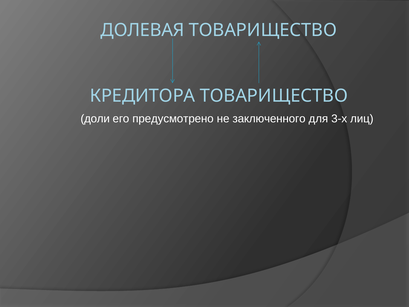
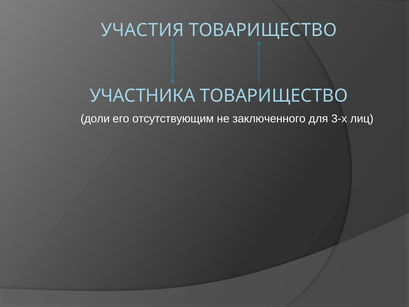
ДОЛЕВАЯ: ДОЛЕВАЯ -> УЧАСТИЯ (142, 30)
КРЕДИТОРА: КРЕДИТОРА -> УЧАСТНИКА (143, 96)
предусмотрено: предусмотрено -> отсутствующим (173, 119)
